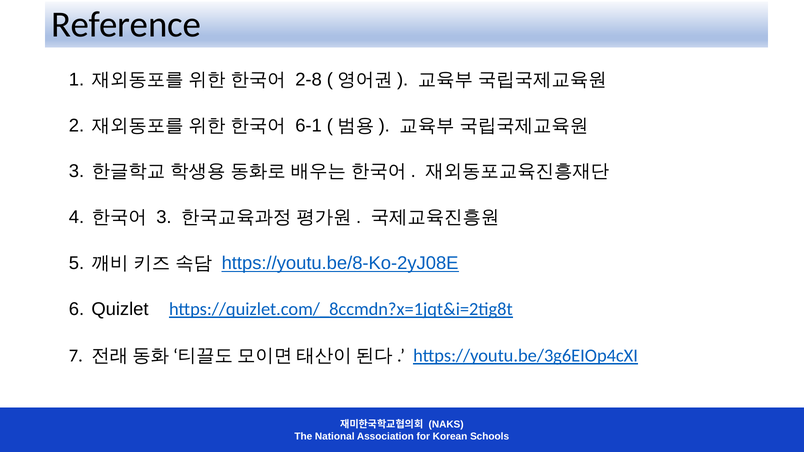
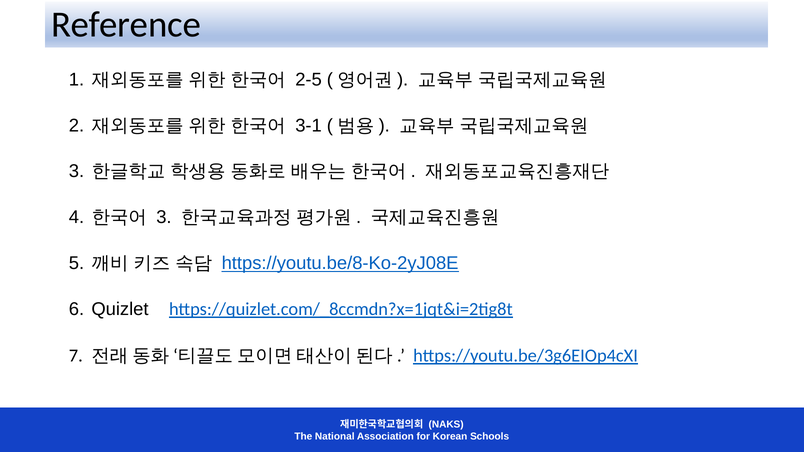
2-8: 2-8 -> 2-5 (309, 80)
6-1: 6-1 -> 3-1 (309, 126)
